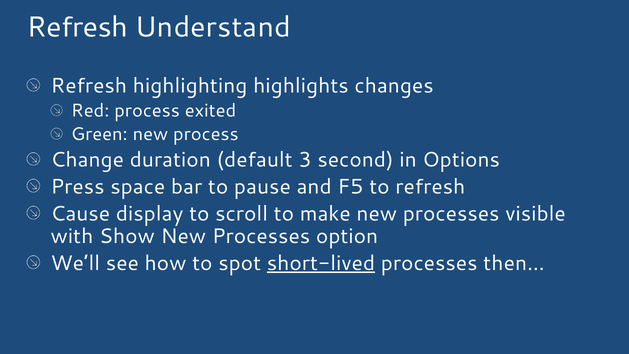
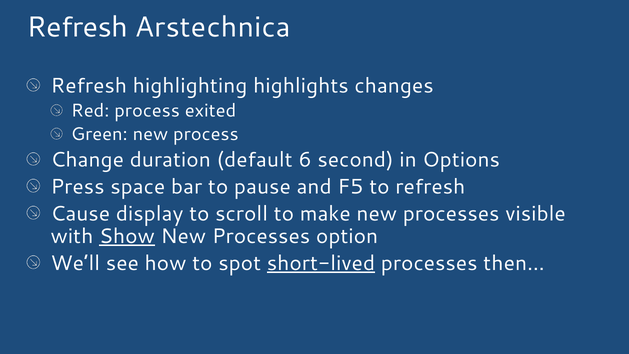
Understand: Understand -> Arstechnica (213, 27)
3: 3 -> 6 (305, 160)
Show underline: none -> present (127, 236)
